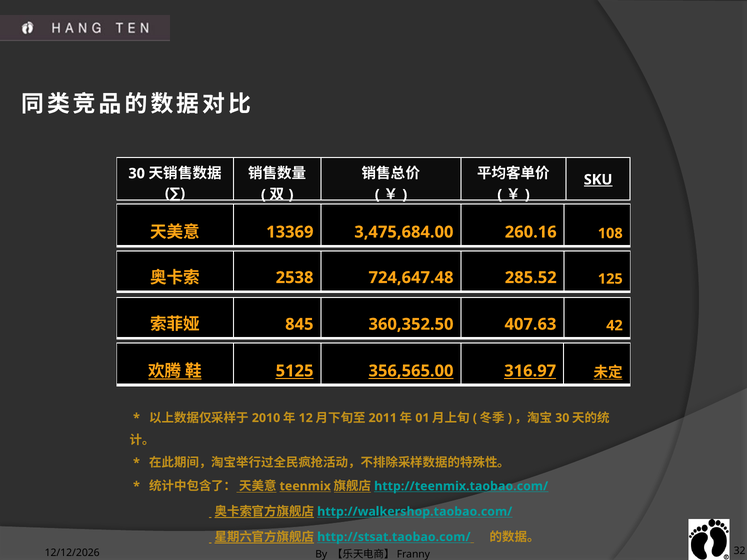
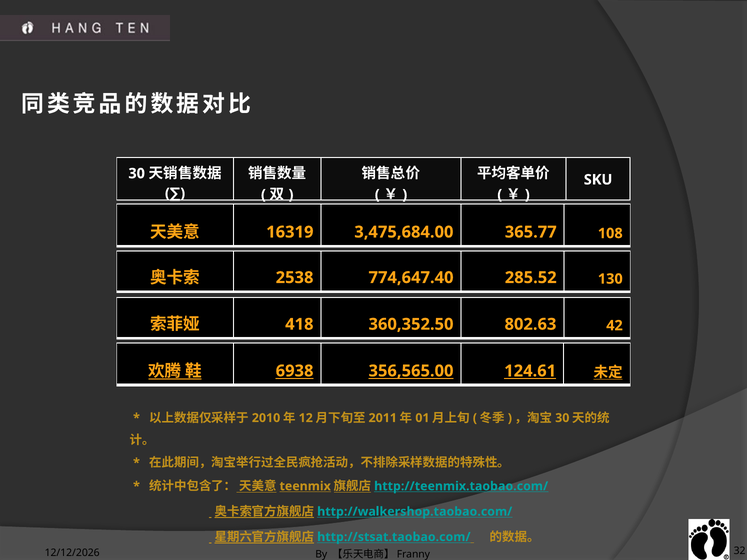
SKU underline: present -> none (598, 180)
13369: 13369 -> 16319 (290, 232)
260.16: 260.16 -> 365.77 (531, 232)
724,647.48: 724,647.48 -> 774,647.40 (411, 278)
125: 125 -> 130 (610, 279)
845: 845 -> 418 (299, 324)
407.63: 407.63 -> 802.63 (530, 324)
5125: 5125 -> 6938 (295, 371)
316.97: 316.97 -> 124.61 (530, 371)
